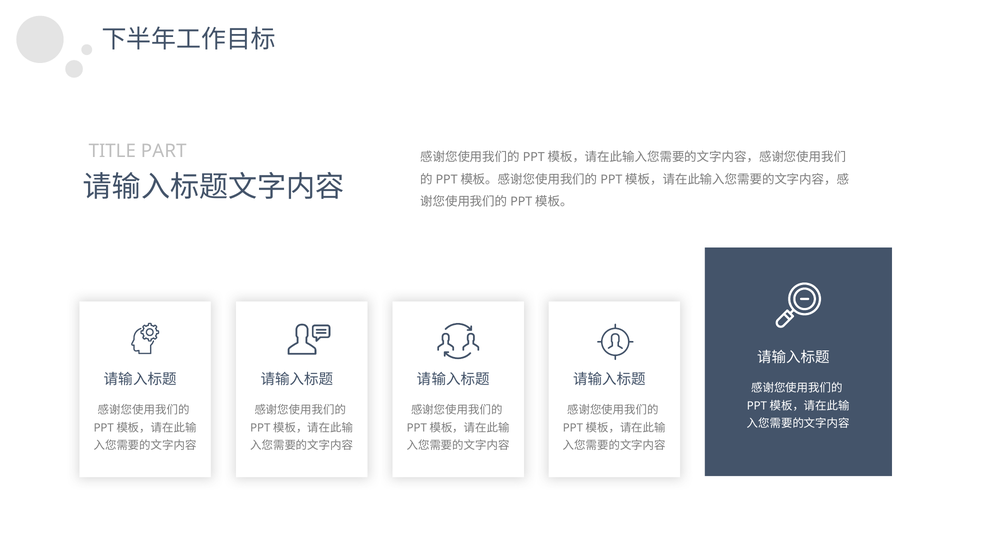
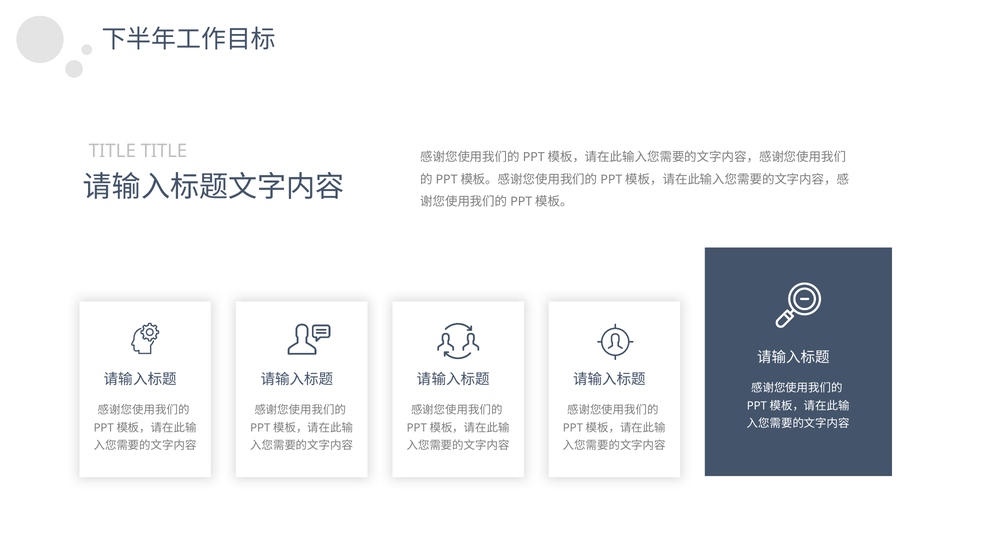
TITLE PART: PART -> TITLE (164, 151)
